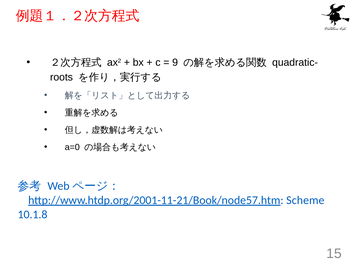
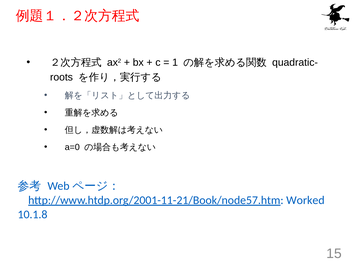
9: 9 -> 1 (175, 62)
Scheme: Scheme -> Worked (305, 200)
